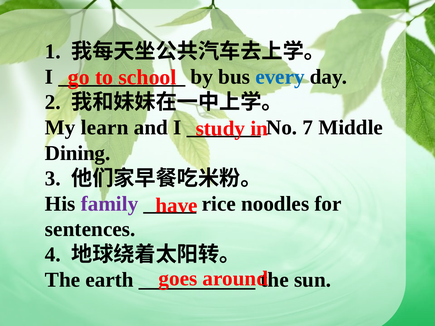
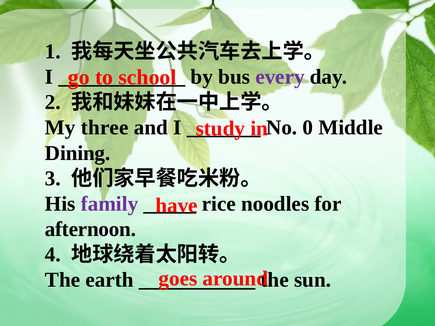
every colour: blue -> purple (280, 77)
learn: learn -> three (105, 128)
7: 7 -> 0 (308, 128)
sentences: sentences -> afternoon (90, 229)
